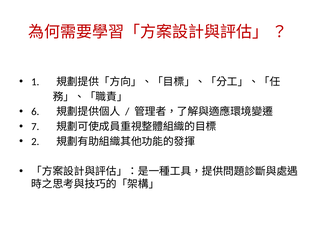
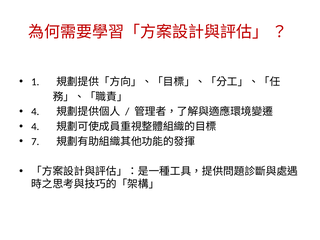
6: 6 -> 4 (35, 112)
7: 7 -> 4 (35, 127)
2: 2 -> 7 (35, 142)
